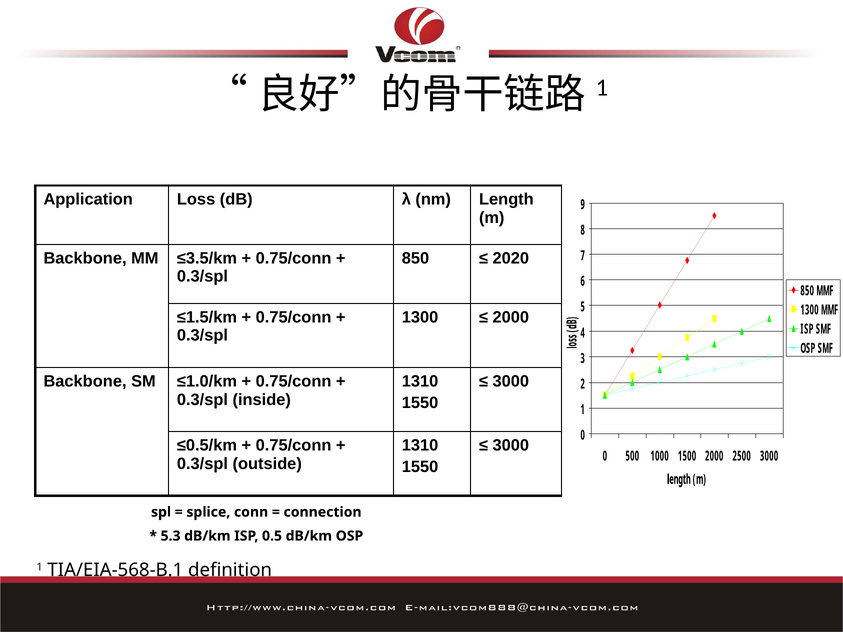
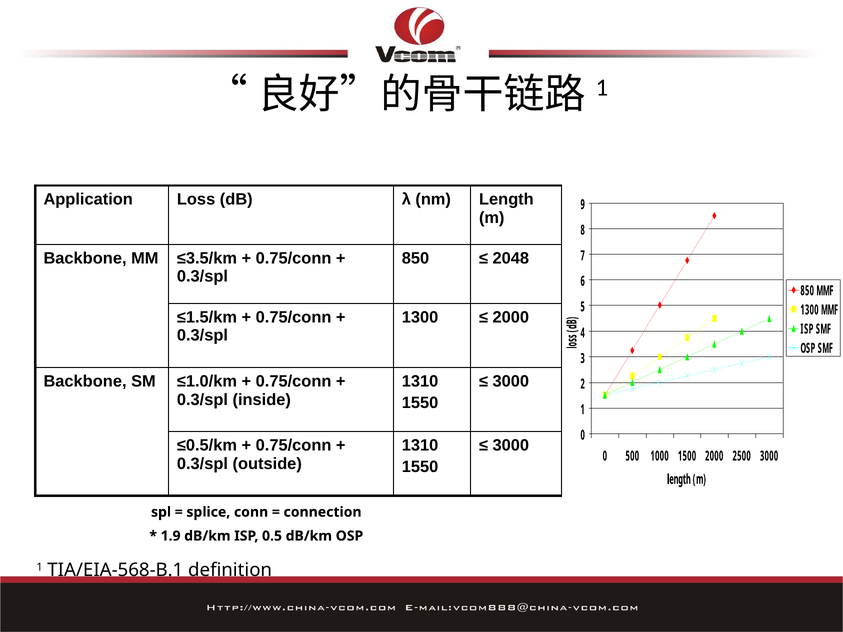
2020: 2020 -> 2048 (511, 258)
5.3: 5.3 -> 1.9 (171, 536)
